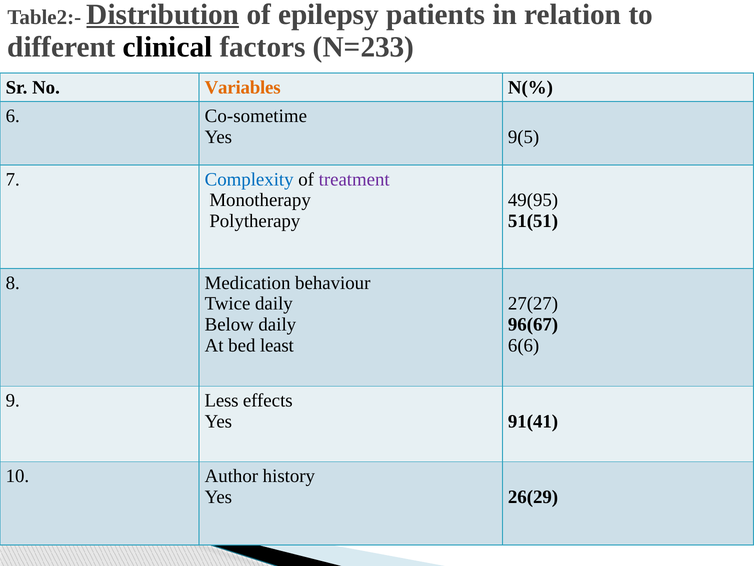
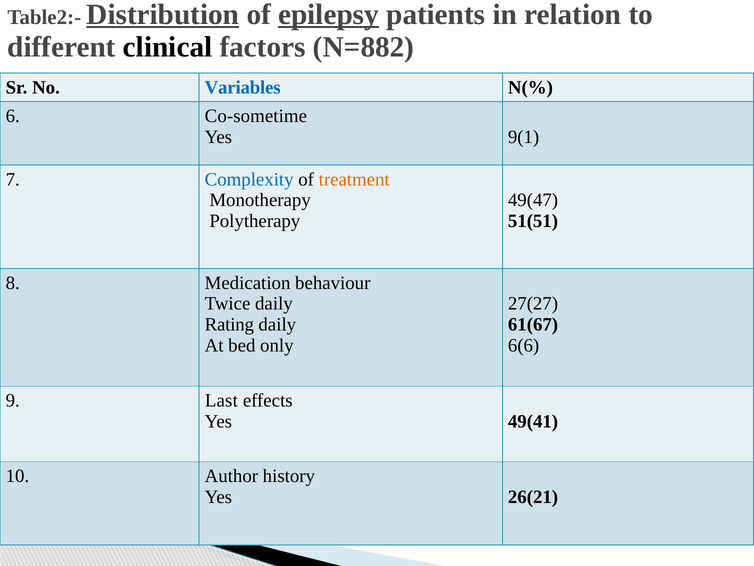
epilepsy underline: none -> present (329, 14)
N=233: N=233 -> N=882 (364, 47)
Variables colour: orange -> blue (243, 87)
9(5: 9(5 -> 9(1 (524, 137)
treatment colour: purple -> orange (354, 179)
49(95: 49(95 -> 49(47 (533, 200)
Below: Below -> Rating (229, 324)
96(67: 96(67 -> 61(67 (533, 324)
least: least -> only (277, 345)
Less: Less -> Last (221, 400)
91(41: 91(41 -> 49(41 (533, 421)
26(29: 26(29 -> 26(21 (533, 497)
